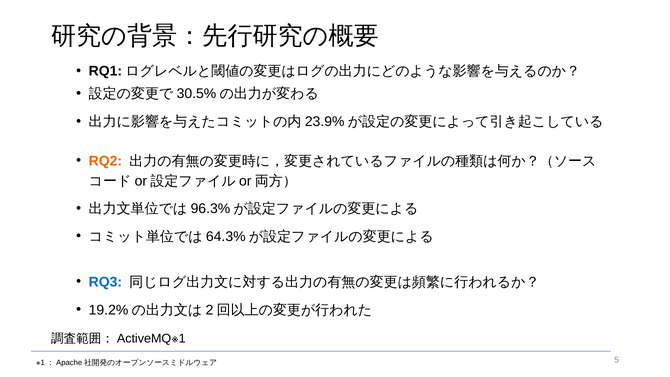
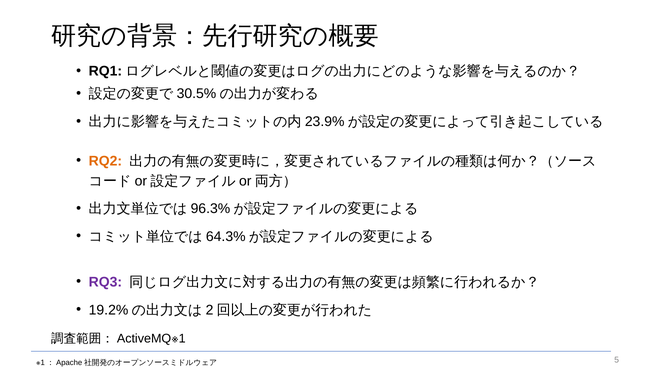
RQ3 colour: blue -> purple (105, 282)
